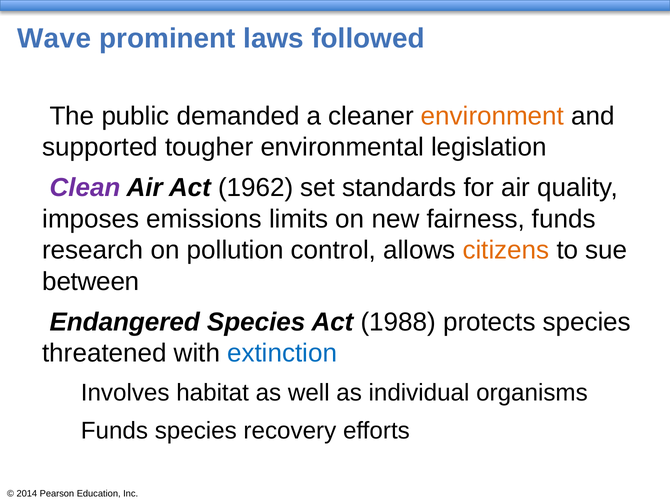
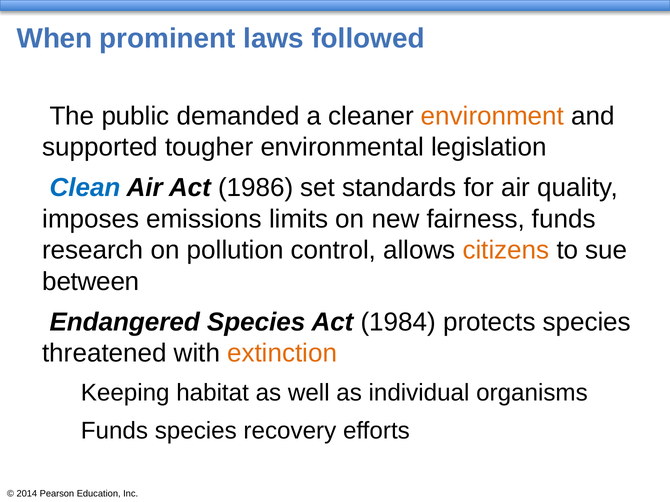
Wave: Wave -> When (55, 39)
Clean colour: purple -> blue (85, 188)
1962: 1962 -> 1986 (256, 188)
1988: 1988 -> 1984 (398, 322)
extinction colour: blue -> orange (282, 354)
Involves: Involves -> Keeping (125, 393)
